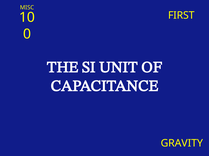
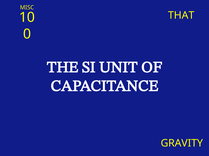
FIRST: FIRST -> THAT (181, 15)
